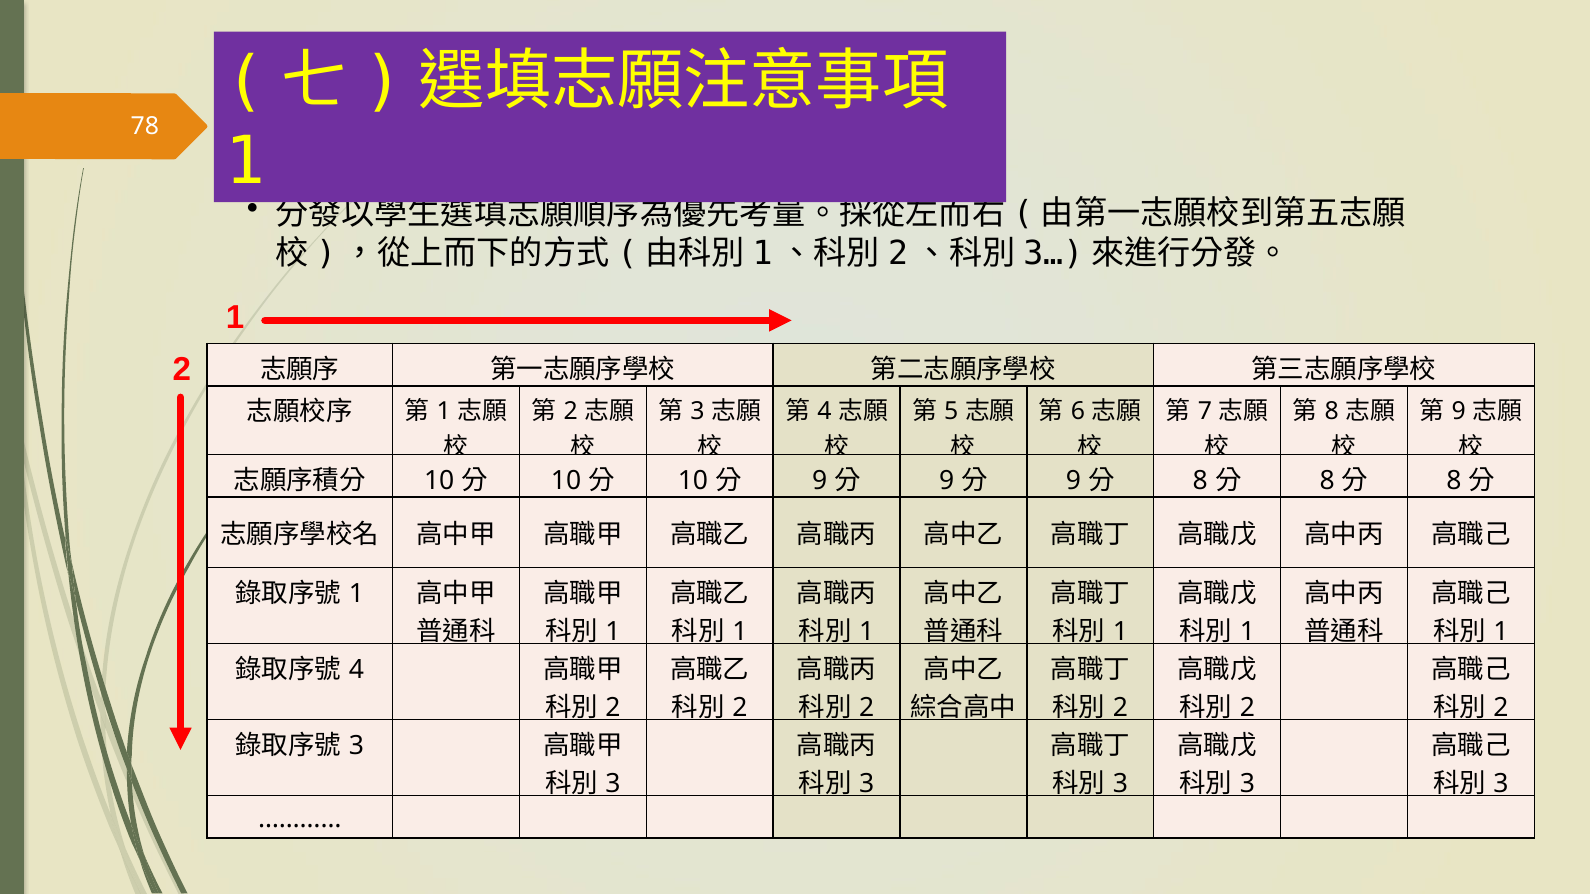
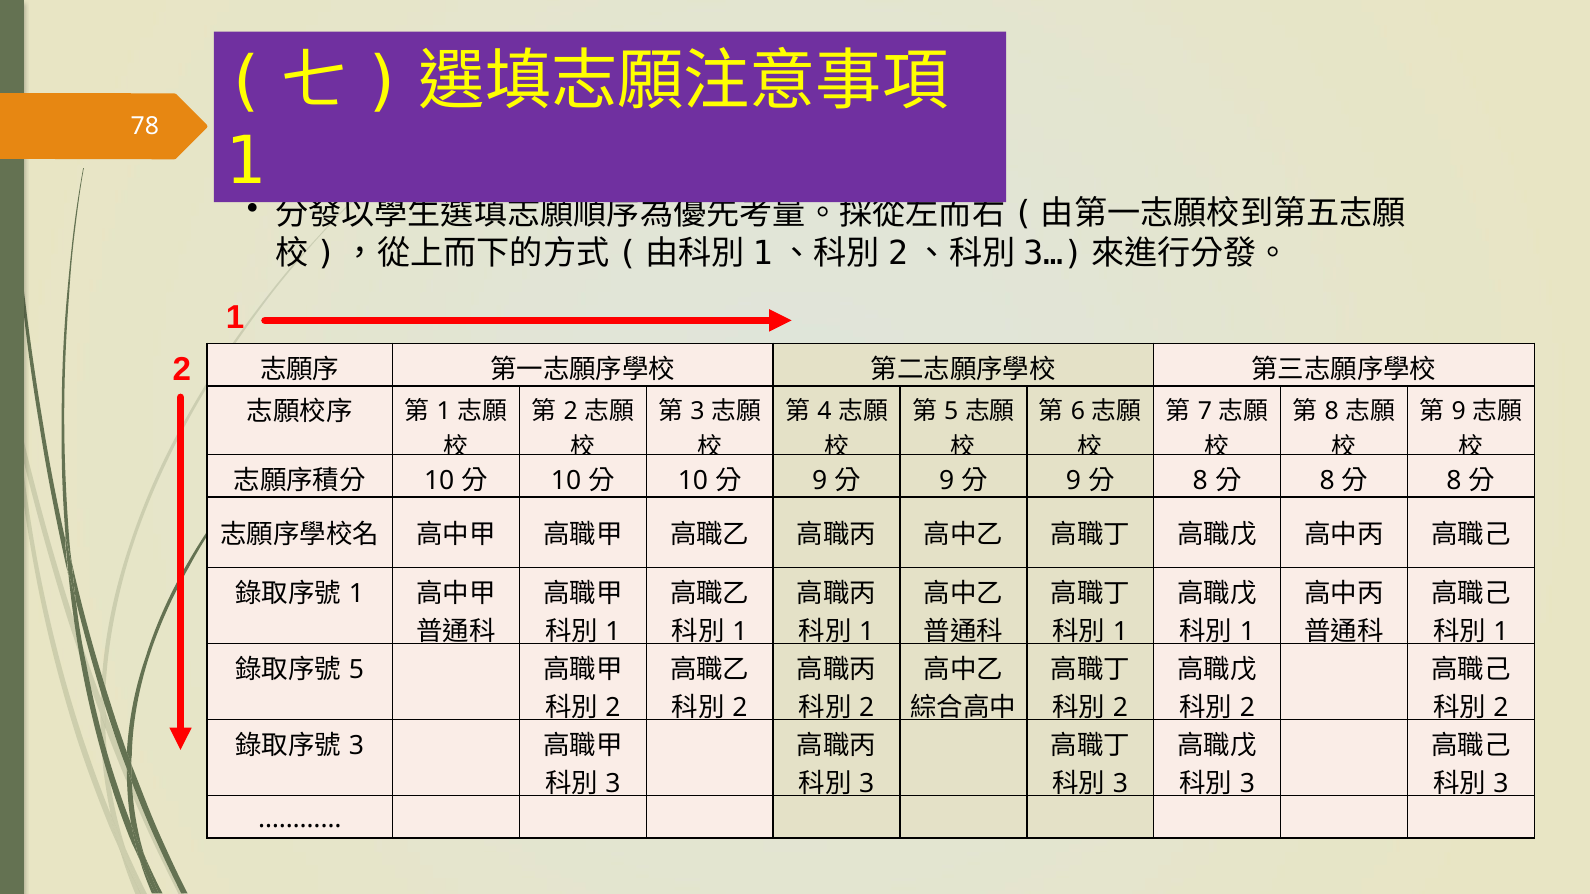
4: 4 -> 5 (356, 670)
